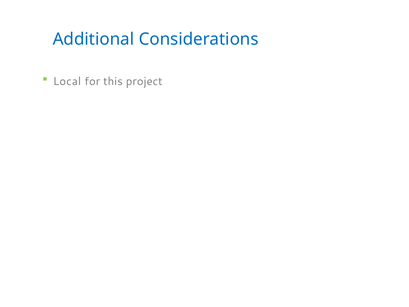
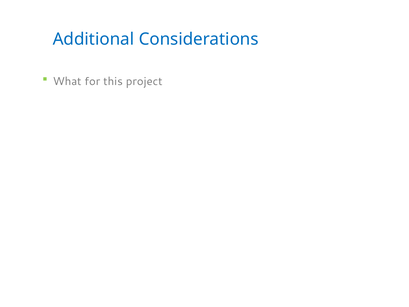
Local: Local -> What (67, 81)
